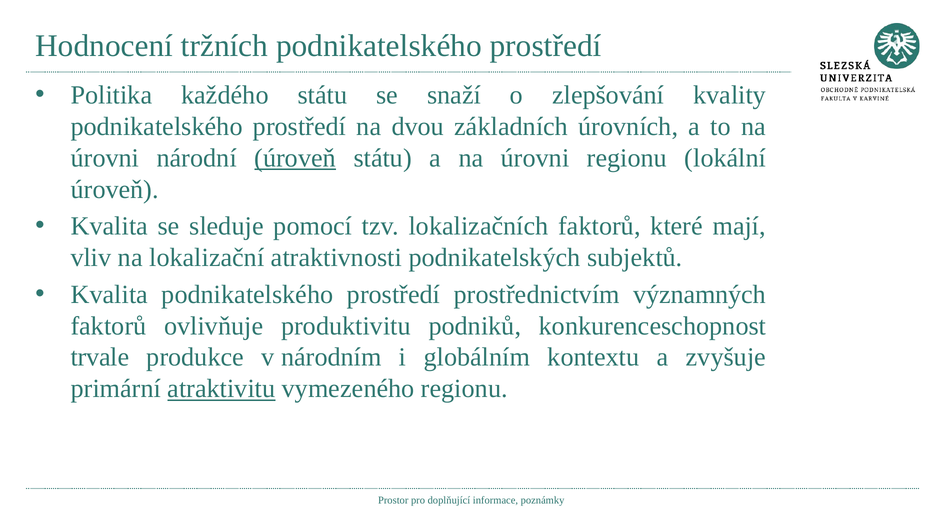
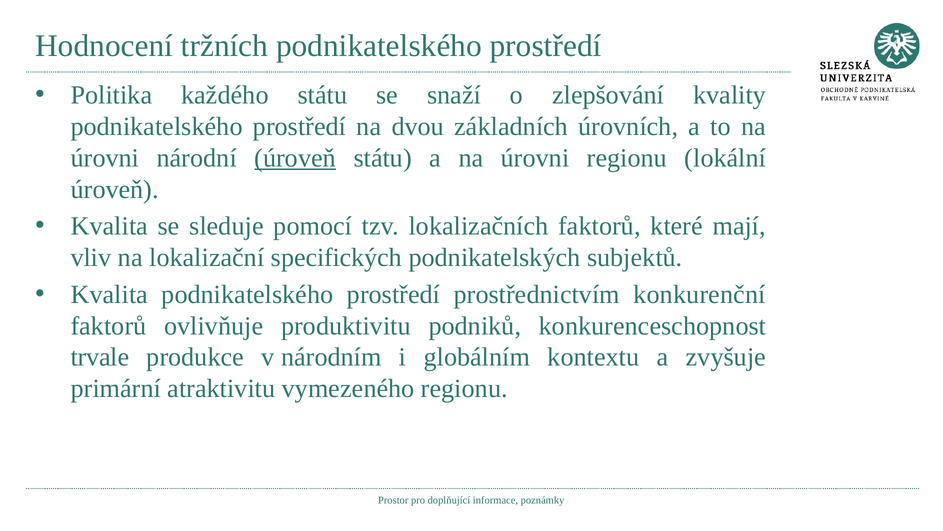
atraktivnosti: atraktivnosti -> specifických (336, 257)
významných: významných -> konkurenční (700, 294)
atraktivitu underline: present -> none (221, 388)
